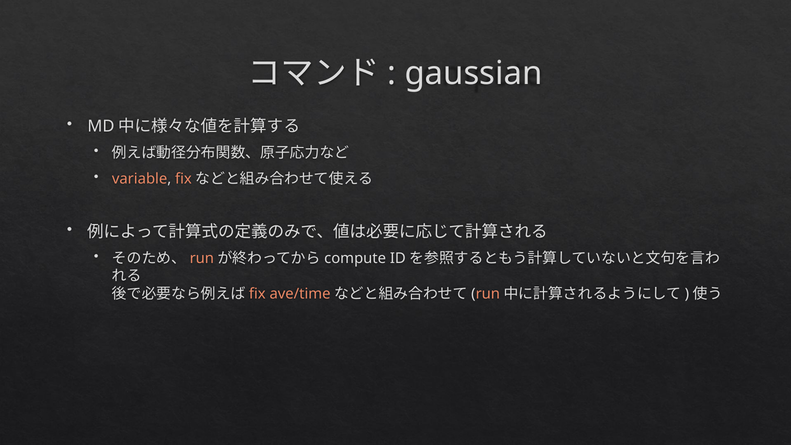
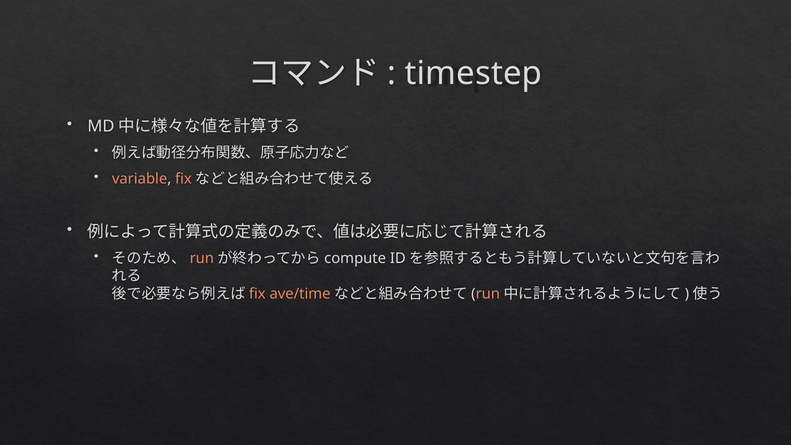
gaussian: gaussian -> timestep (473, 73)
